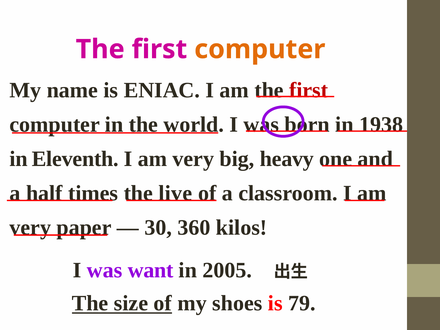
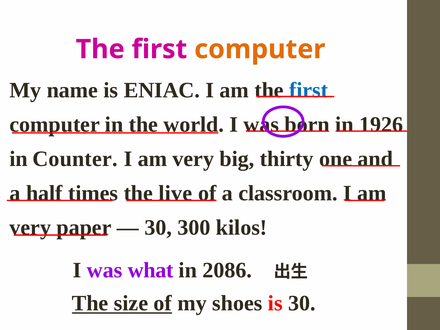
first colour: red -> blue (309, 90)
1938: 1938 -> 1926 (381, 124)
Eleventh: Eleventh -> Counter (75, 159)
heavy: heavy -> thirty (287, 159)
360: 360 -> 300 (194, 227)
want: want -> what (151, 270)
2005: 2005 -> 2086 (227, 270)
is 79: 79 -> 30 (302, 303)
